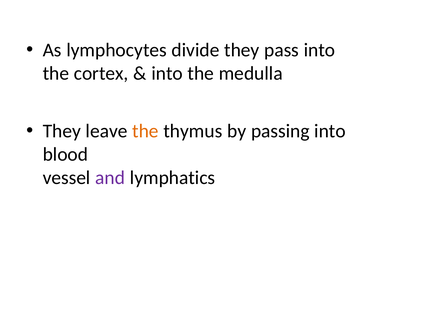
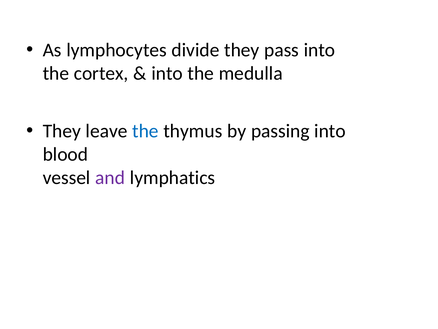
the colour: orange -> blue (145, 131)
